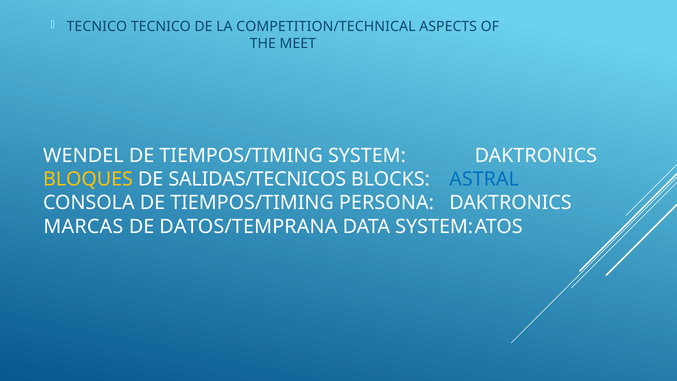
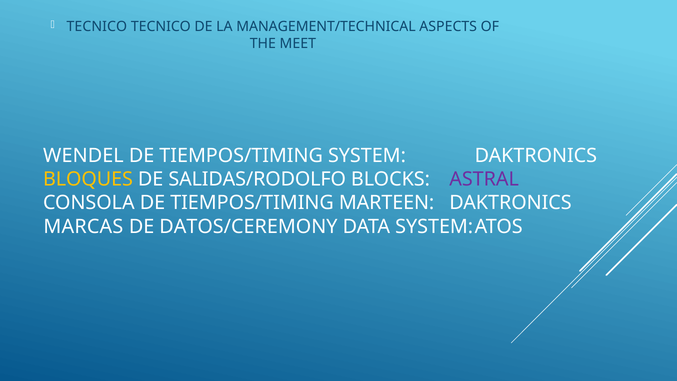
COMPETITION/TECHNICAL: COMPETITION/TECHNICAL -> MANAGEMENT/TECHNICAL (326, 27)
SALIDAS/TECNICOS: SALIDAS/TECNICOS -> SALIDAS/RODOLFO (257, 179)
ASTRAL colour: blue -> purple (484, 179)
PERSONA: PERSONA -> MARTEEN (387, 203)
DATOS/TEMPRANA: DATOS/TEMPRANA -> DATOS/CEREMONY (248, 227)
